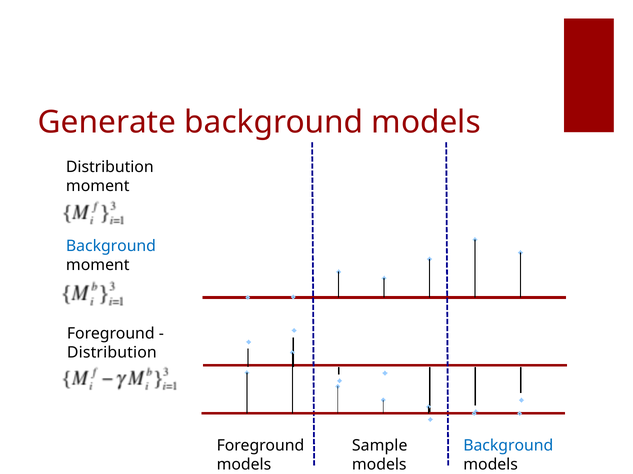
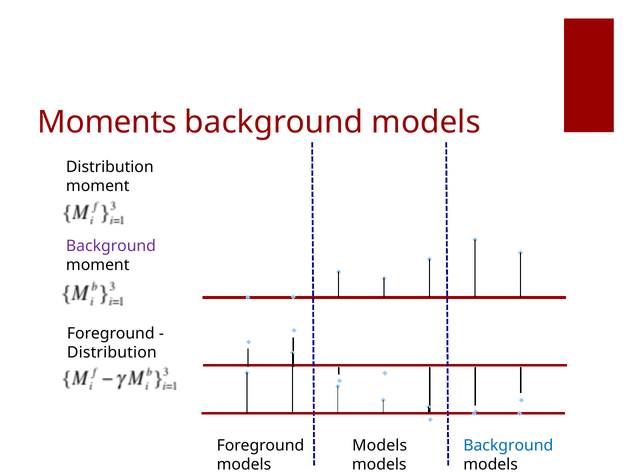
Generate: Generate -> Moments (107, 122)
Background colour: blue -> purple (111, 247)
Sample: Sample -> Models (380, 446)
